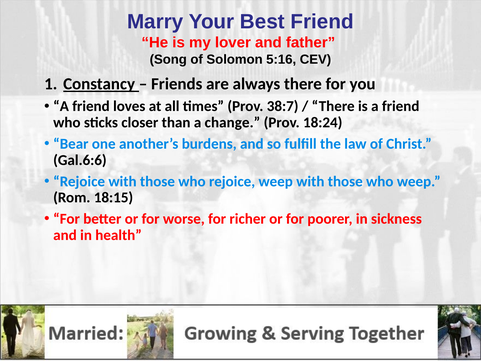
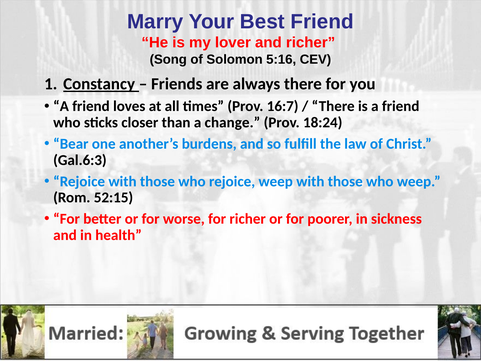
and father: father -> richer (311, 43)
38:7: 38:7 -> 16:7 (283, 106)
Gal.6:6: Gal.6:6 -> Gal.6:3 (80, 160)
18:15: 18:15 -> 52:15 (113, 198)
